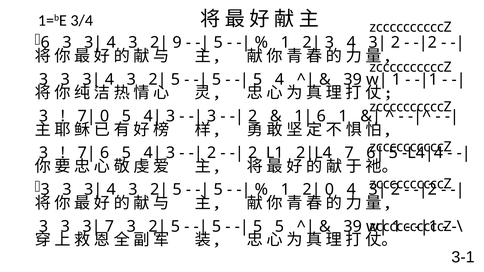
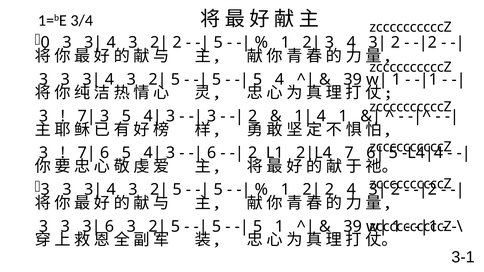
6: 6 -> 0 (45, 43)
9: 9 -> 2 (177, 43)
0: 0 -> 3 (105, 116)
6: 6 -> 4 (321, 116)
2: 2 -> 6 (212, 153)
0: 0 -> 2 (329, 190)
7: 7 -> 6 (109, 227)
5 5: 5 -> 1 (279, 227)
